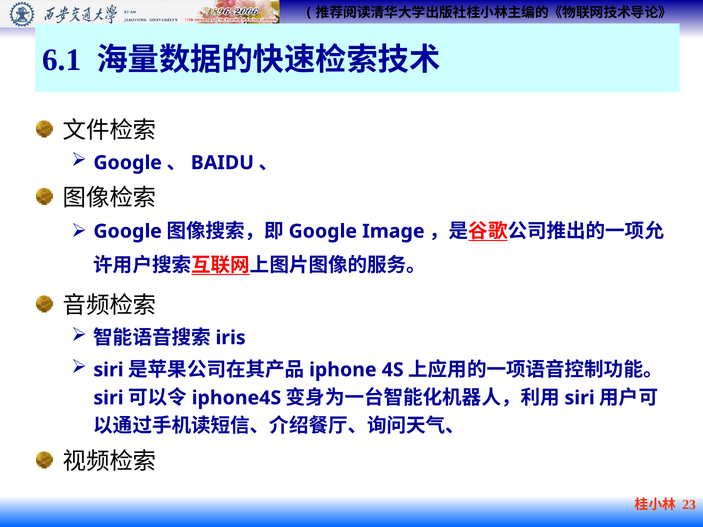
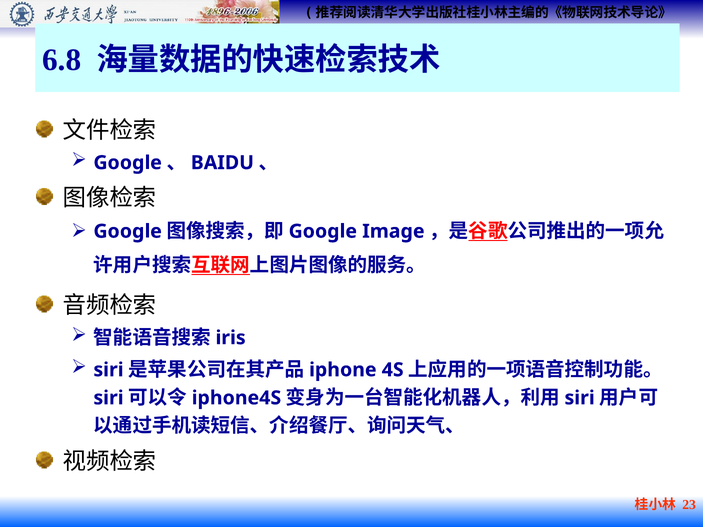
6.1: 6.1 -> 6.8 (62, 60)
